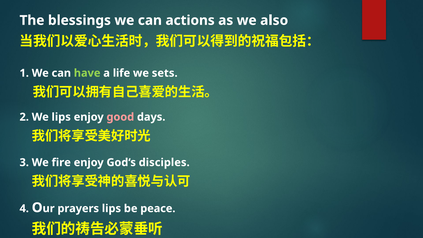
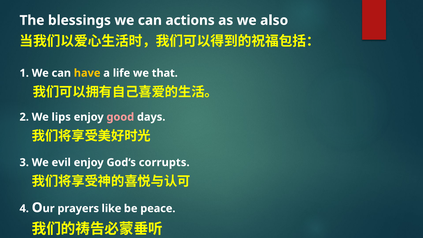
have colour: light green -> yellow (87, 73)
sets: sets -> that (165, 73)
fire: fire -> evil (61, 162)
disciples: disciples -> corrupts (164, 162)
prayers lips: lips -> like (112, 208)
